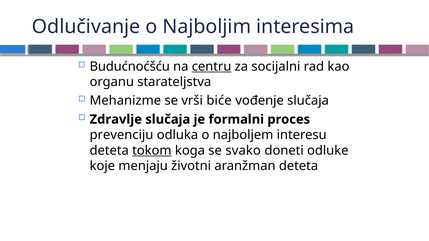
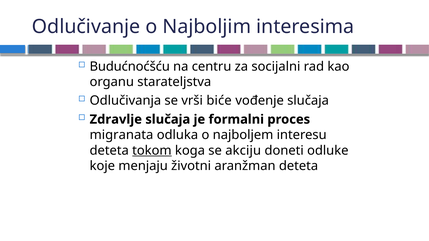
centru underline: present -> none (212, 67)
Mehanizme: Mehanizme -> Odlučivanja (125, 101)
prevenciju: prevenciju -> migranata (121, 135)
svako: svako -> akciju (243, 151)
